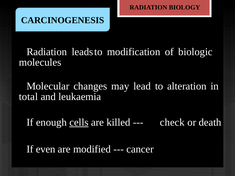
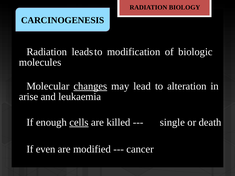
changes underline: none -> present (90, 86)
total: total -> arise (29, 97)
check: check -> single (172, 123)
